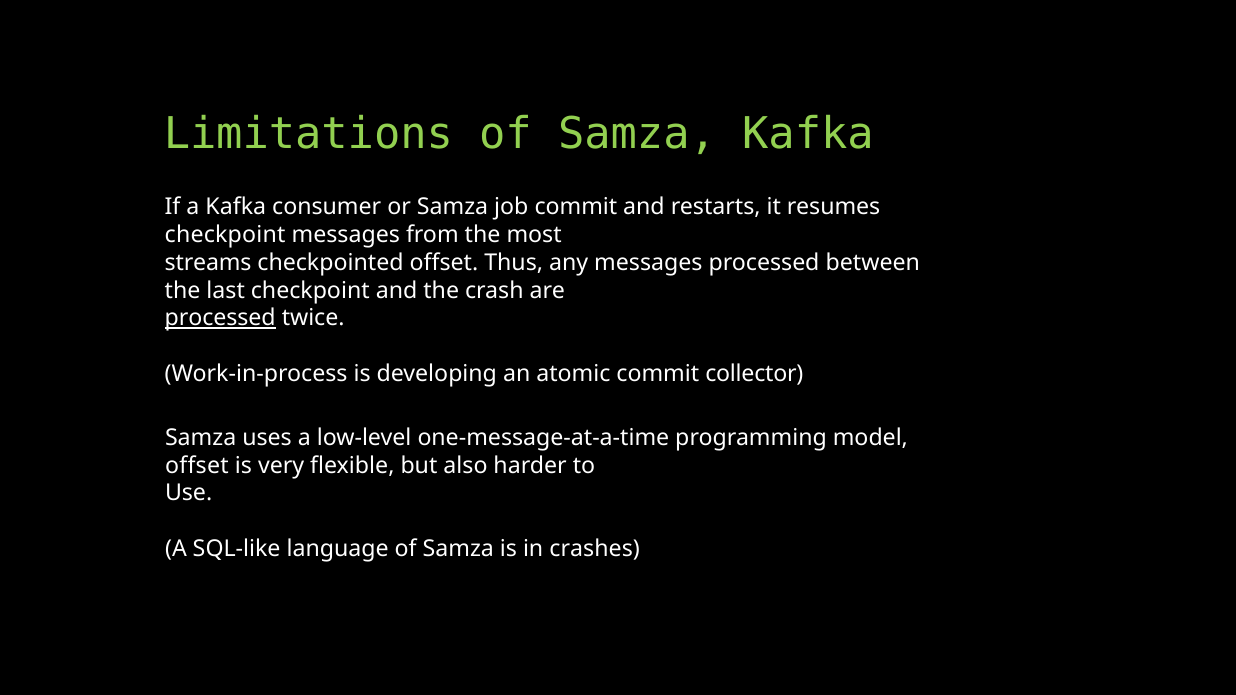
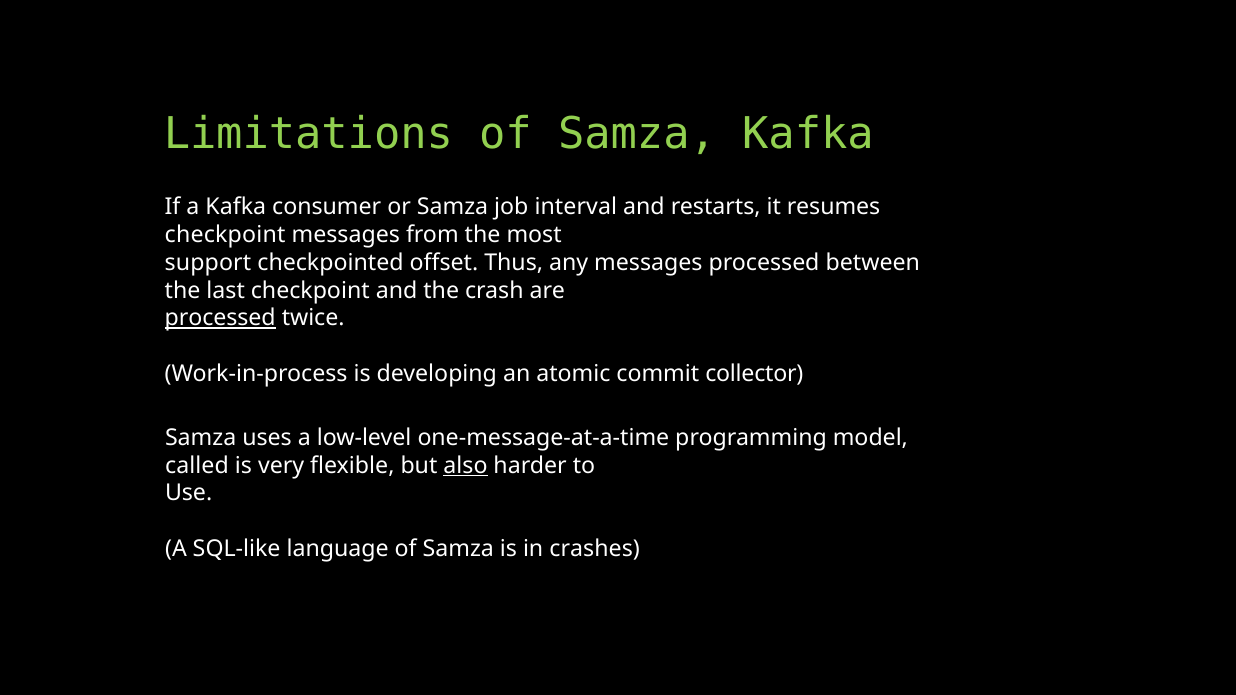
job commit: commit -> interval (576, 207)
streams: streams -> support (208, 263)
offset: offset -> called (197, 466)
also underline: none -> present (466, 466)
